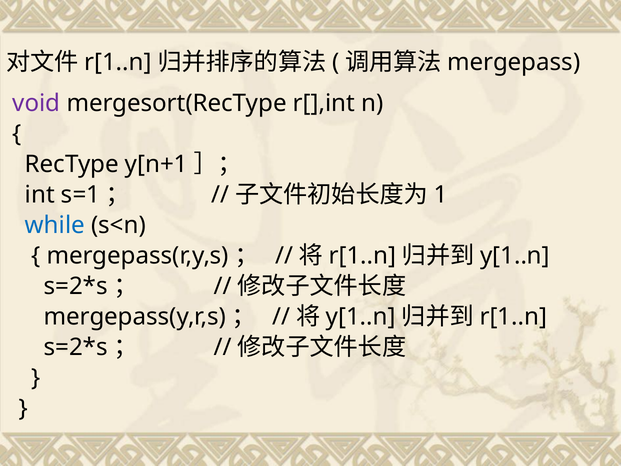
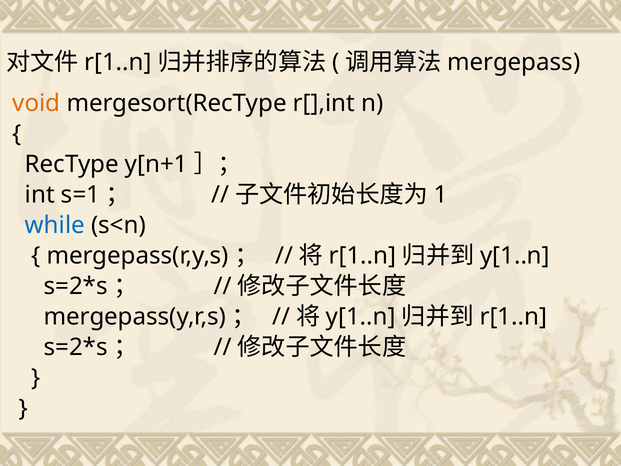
void colour: purple -> orange (36, 103)
